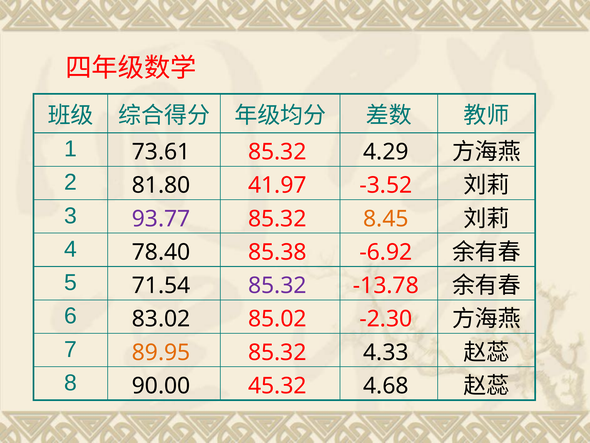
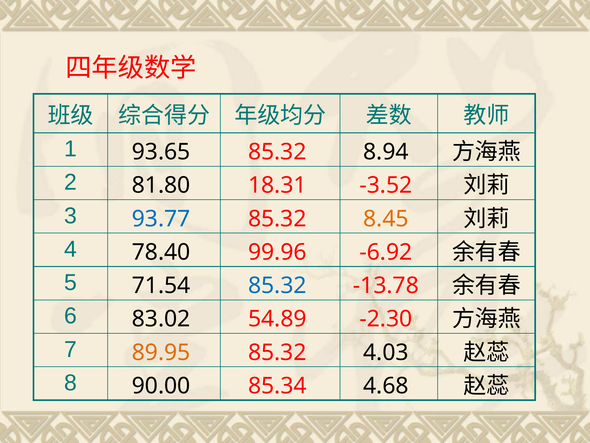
73.61: 73.61 -> 93.65 (161, 152)
4.29: 4.29 -> 8.94 (386, 152)
41.97: 41.97 -> 18.31 (277, 185)
93.77 colour: purple -> blue (161, 219)
85.38: 85.38 -> 99.96 (277, 252)
85.32 colour: purple -> blue (277, 285)
85.02: 85.02 -> 54.89 (277, 319)
4.33: 4.33 -> 4.03 (386, 352)
45.32: 45.32 -> 85.34 (277, 385)
